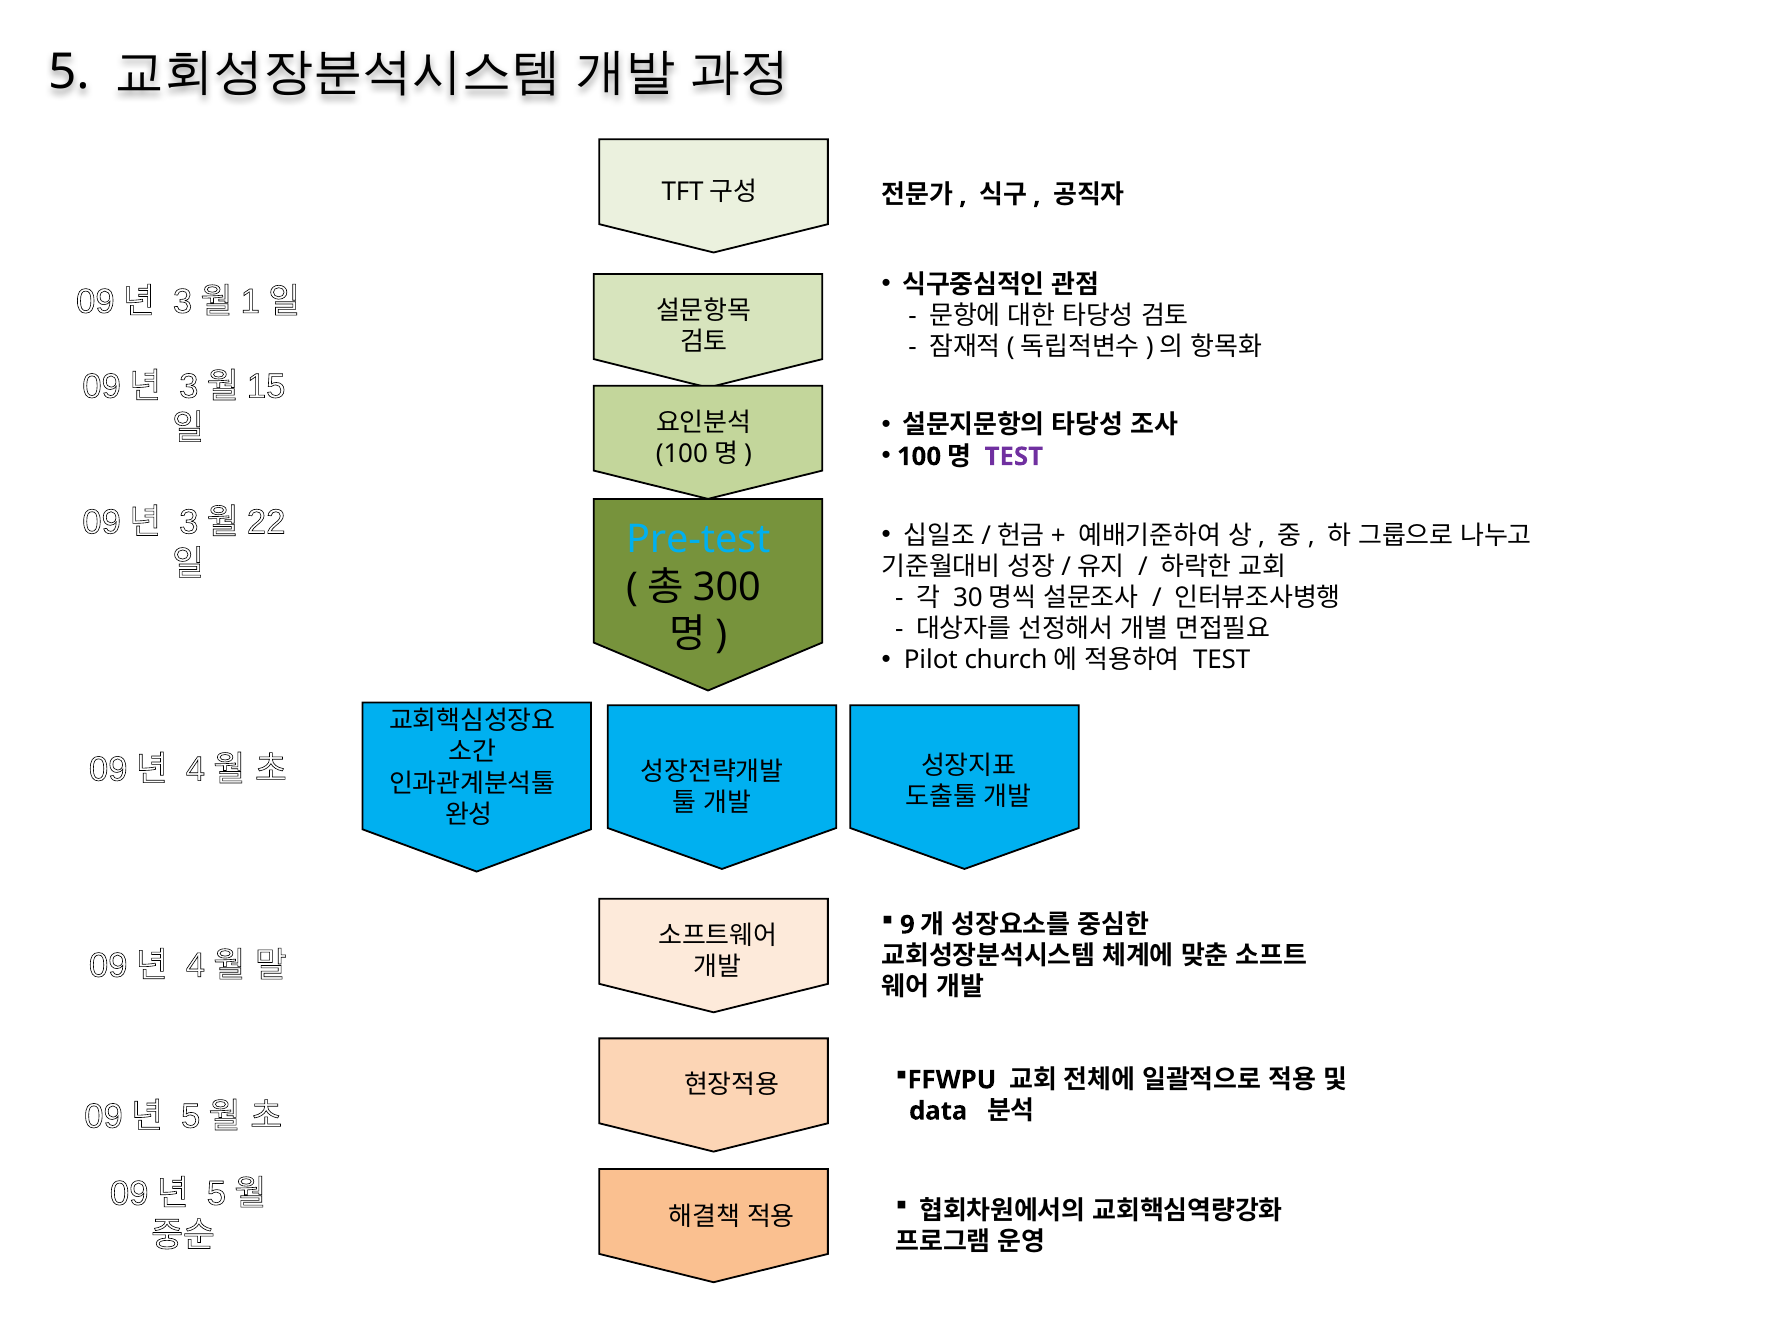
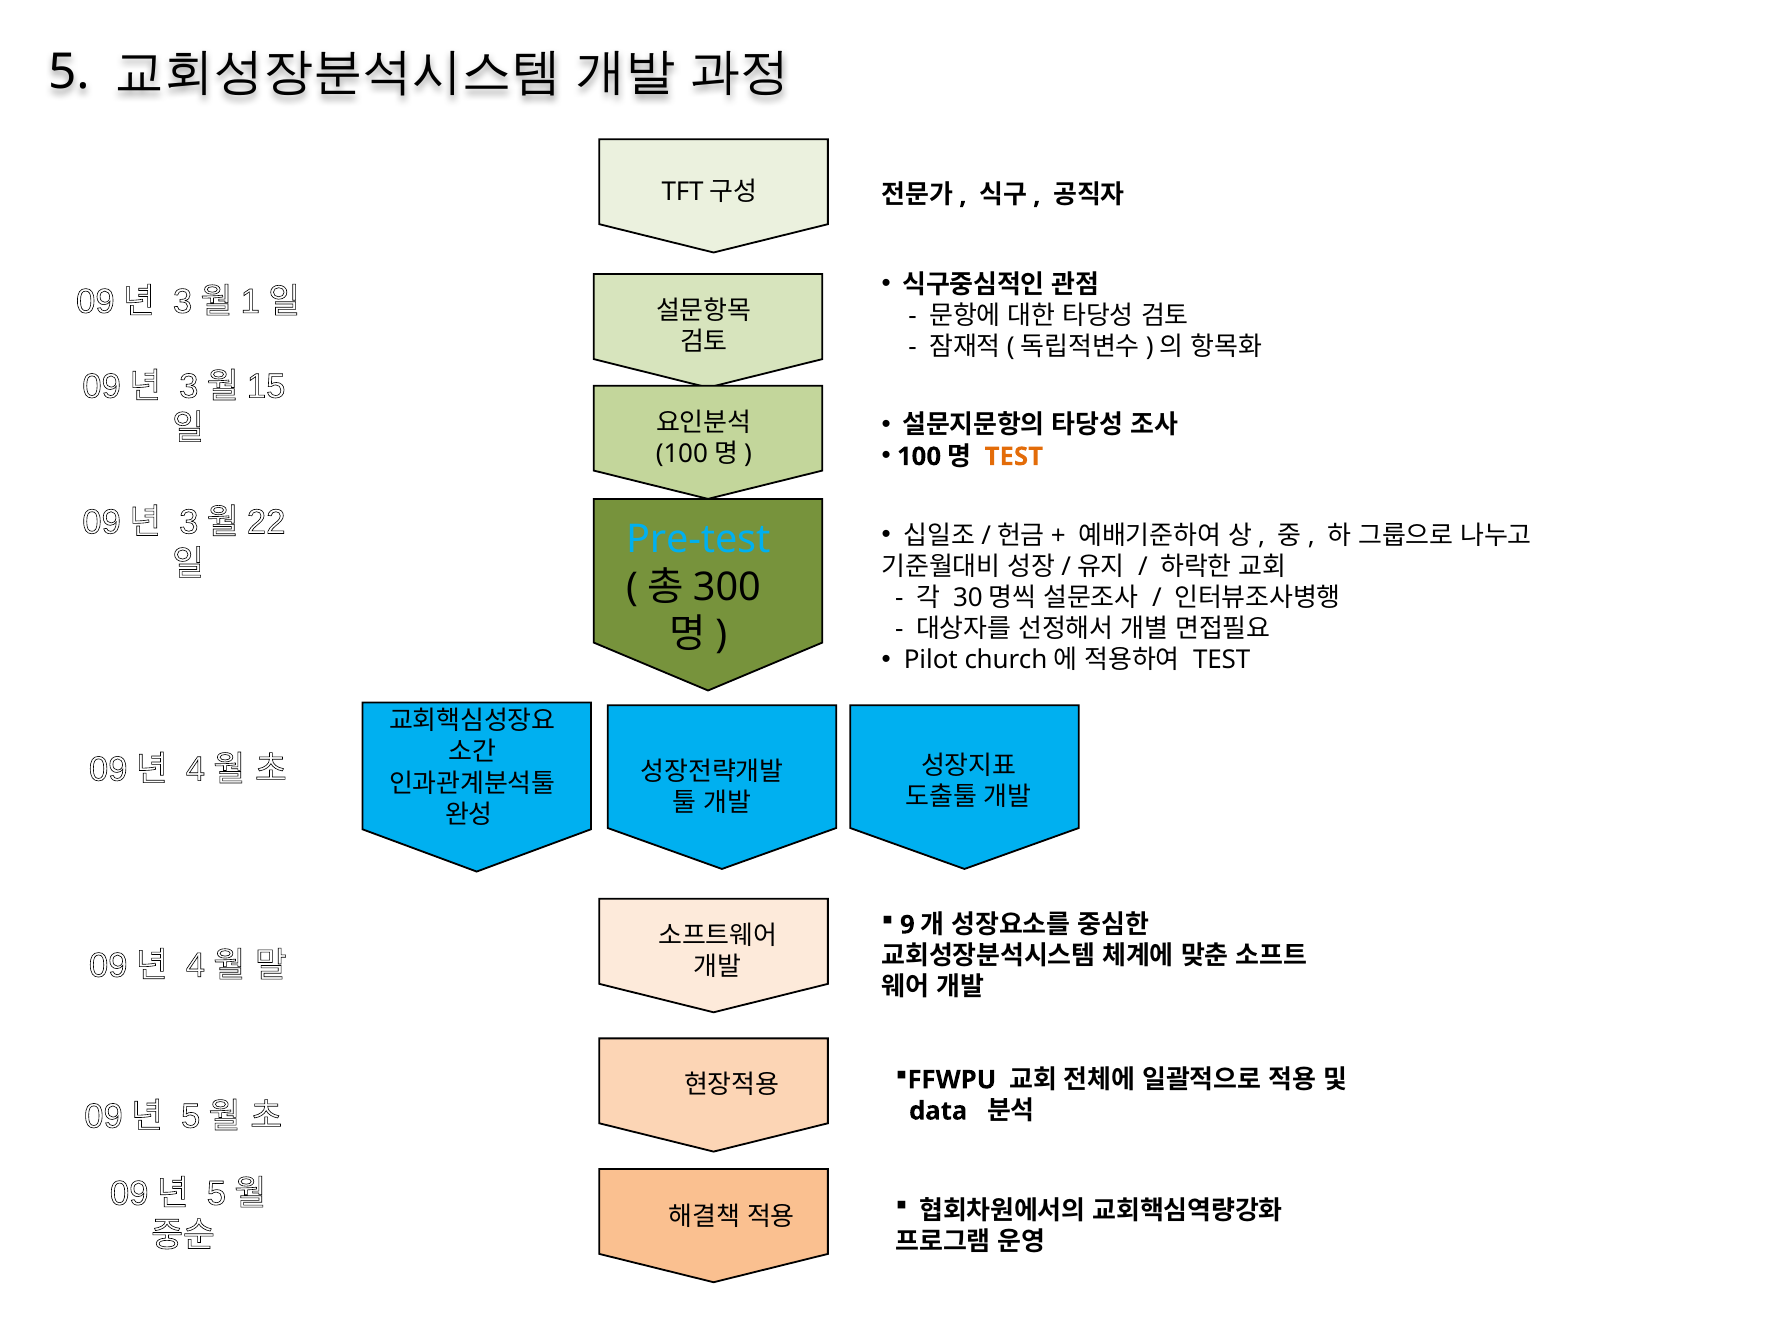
TEST colour: purple -> orange (1014, 457)
